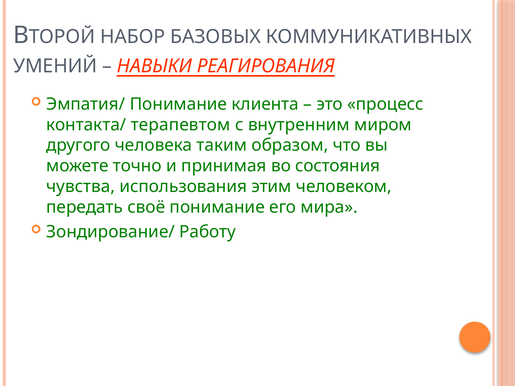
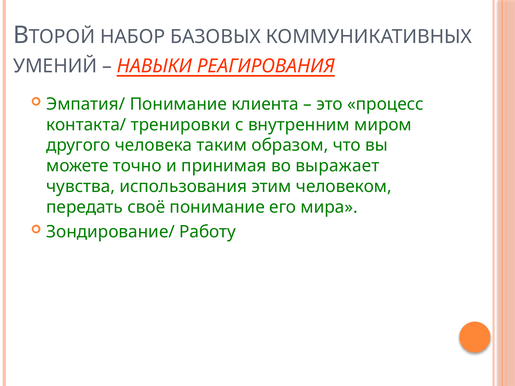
терапевтом: терапевтом -> тренировки (181, 125)
состояния: состояния -> выражает (337, 166)
